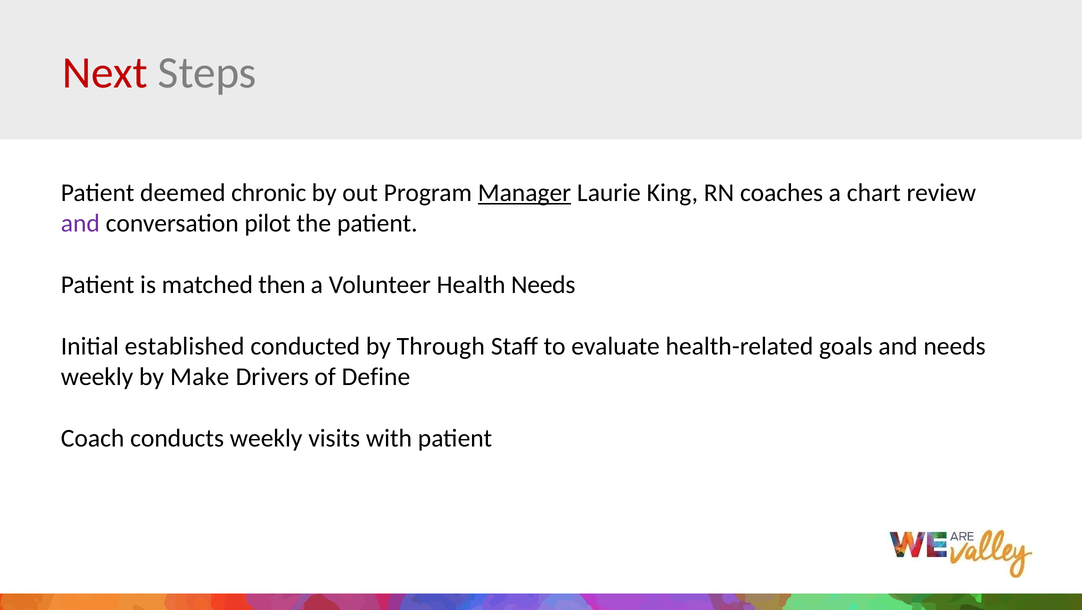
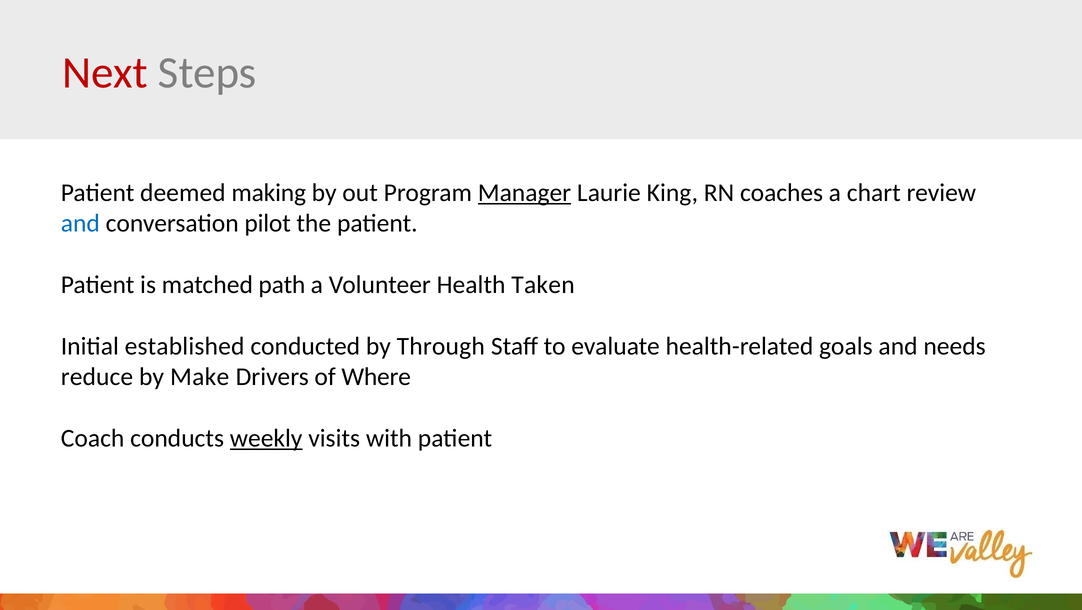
chronic: chronic -> making (269, 192)
and colour: purple -> blue (80, 223)
then: then -> path (282, 284)
Health Needs: Needs -> Taken (543, 284)
weekly: weekly -> reduce (97, 376)
Define: Define -> Where (376, 376)
weekly underline: none -> present (266, 438)
